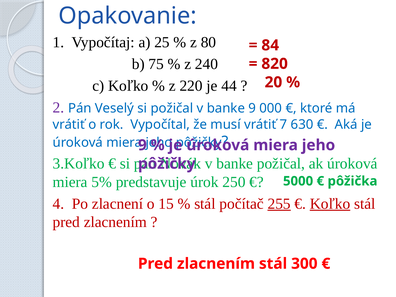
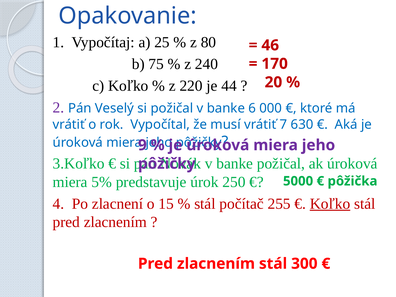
84: 84 -> 46 (270, 45)
820: 820 -> 170 (275, 64)
banke 9: 9 -> 6 (252, 108)
255 underline: present -> none (279, 204)
